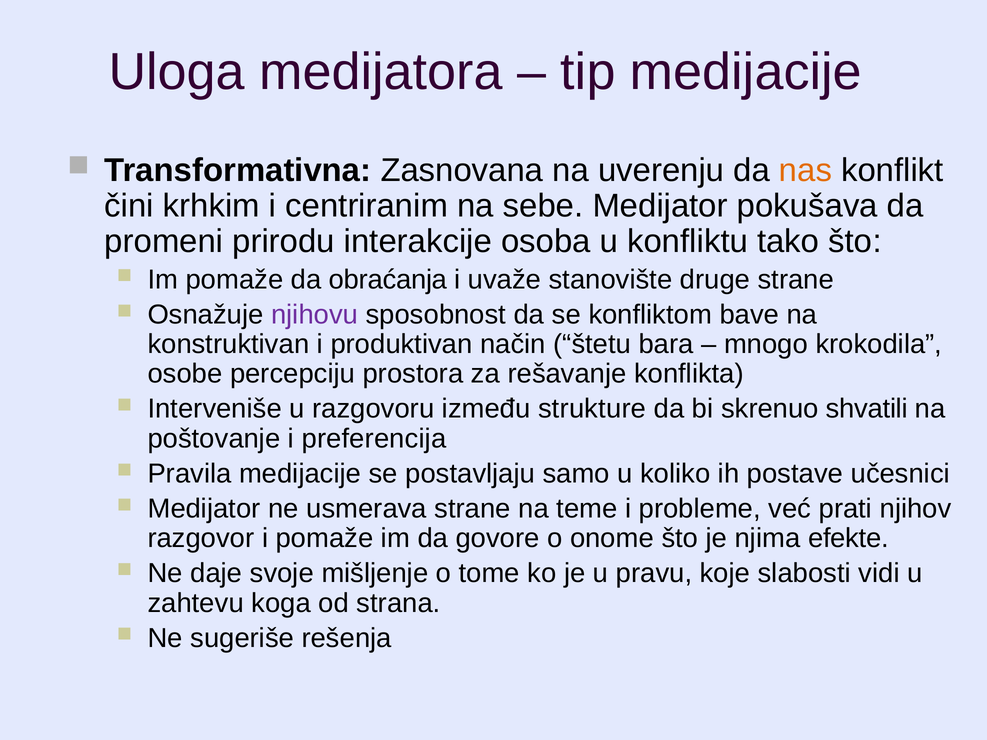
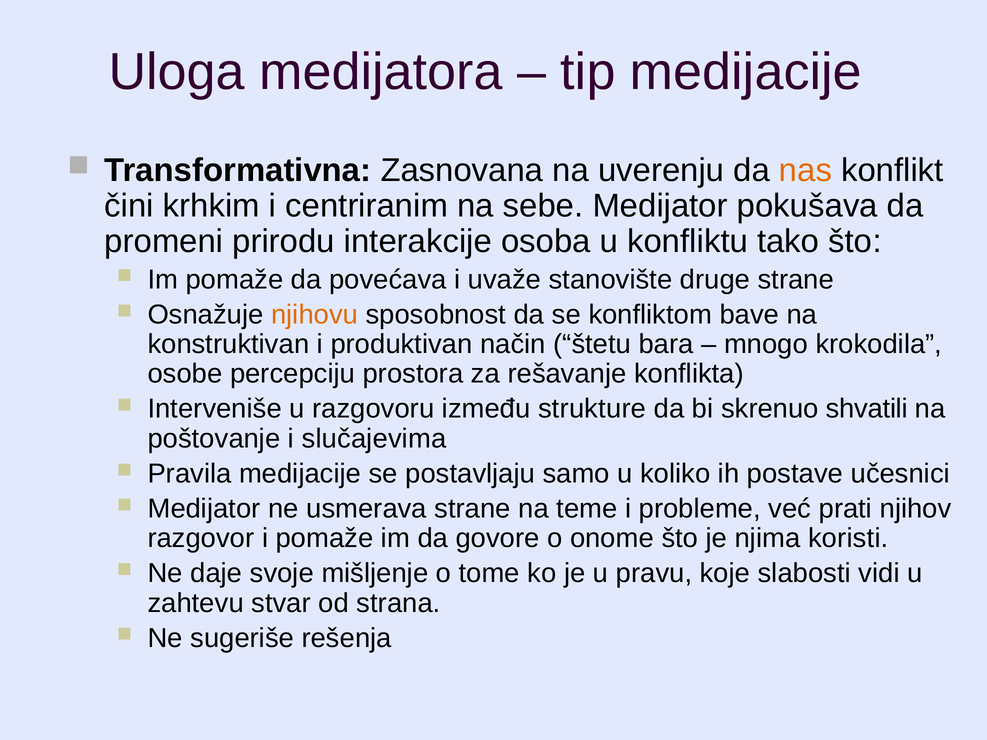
obraćanja: obraćanja -> povećava (388, 280)
njihovu colour: purple -> orange (315, 315)
preferencija: preferencija -> slučajevima (374, 439)
efekte: efekte -> koristi (848, 538)
koga: koga -> stvar (281, 603)
